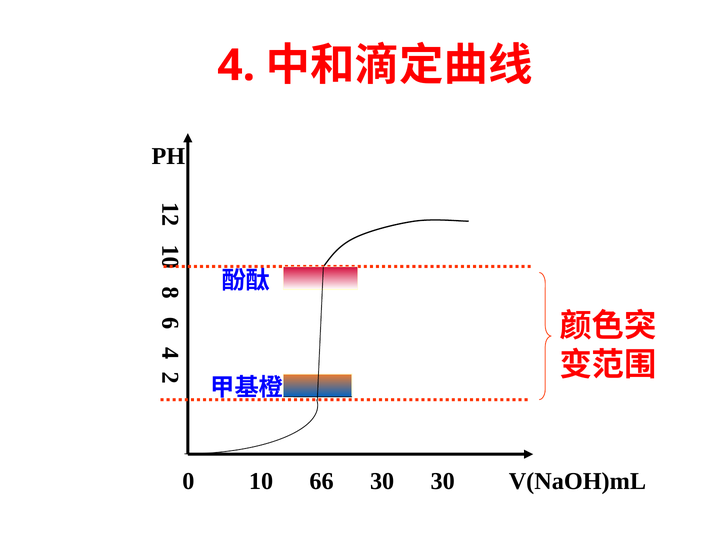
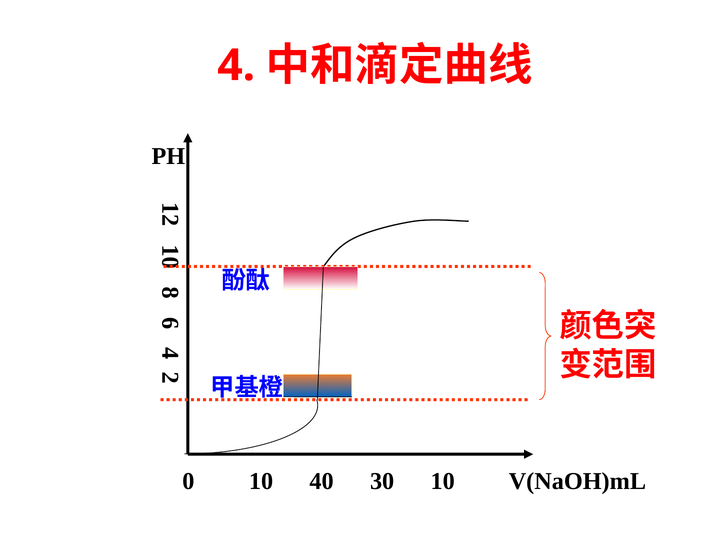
66: 66 -> 40 (322, 481)
30 30: 30 -> 10 (443, 481)
